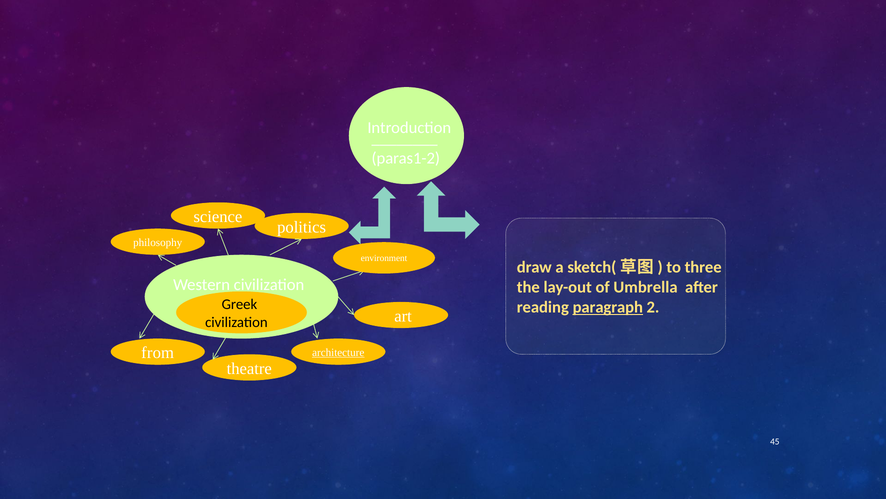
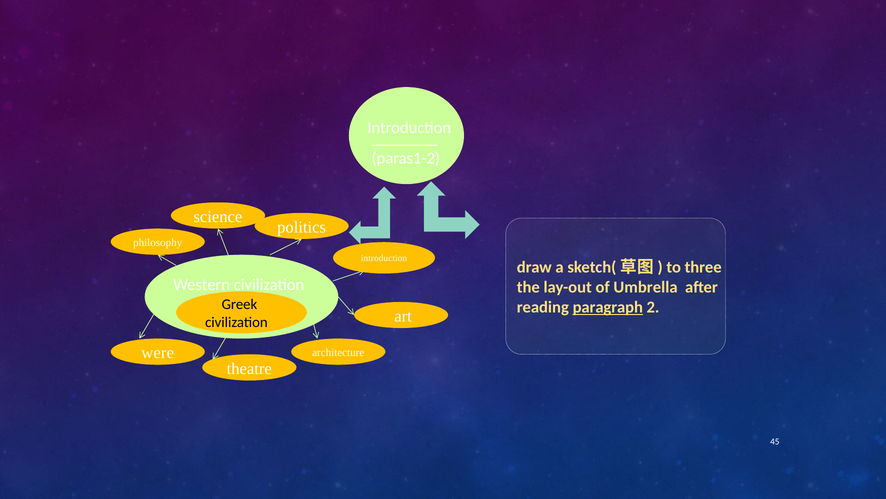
environment: environment -> introduction (384, 258)
from: from -> were (158, 352)
architecture underline: present -> none (338, 352)
